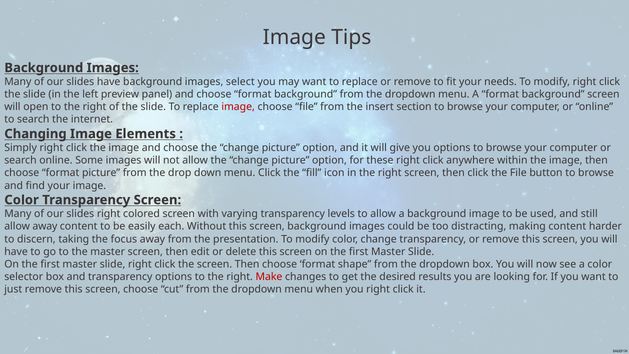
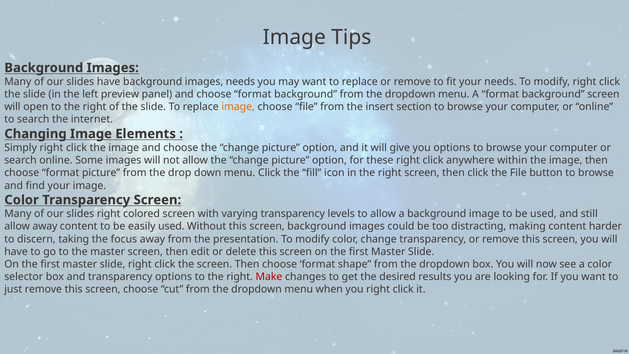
images select: select -> needs (240, 82)
image colour: red -> orange (238, 107)
easily each: each -> used (171, 226)
